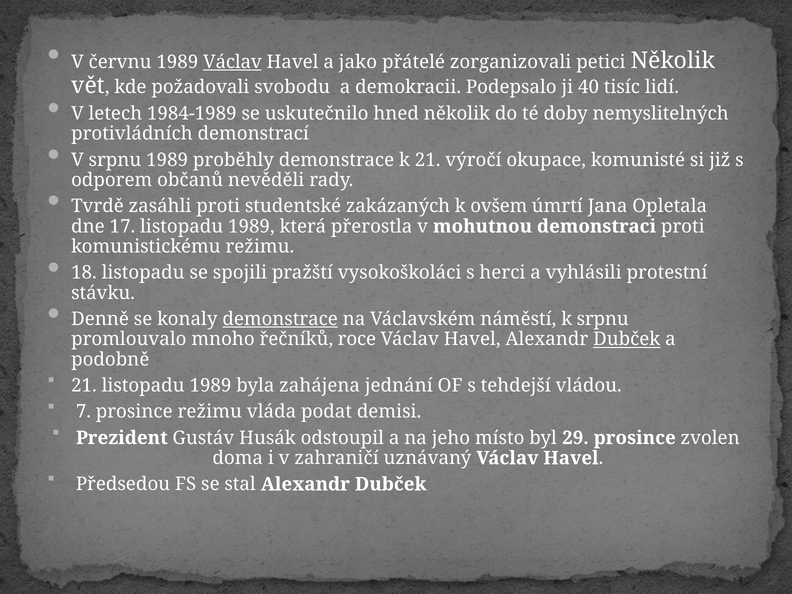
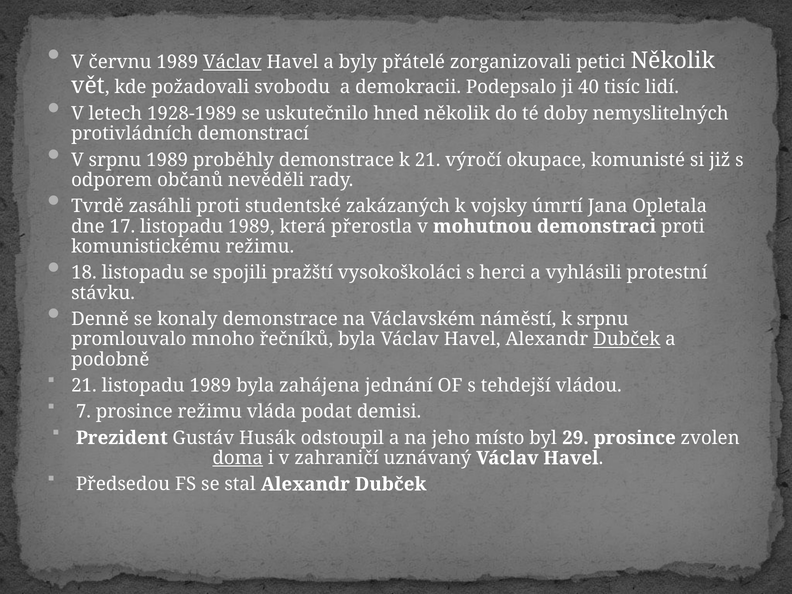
jako: jako -> byly (358, 62)
1984-1989: 1984-1989 -> 1928-1989 (192, 114)
ovšem: ovšem -> vojsky (499, 206)
demonstrace underline: present -> none (280, 319)
řečníků roce: roce -> byla (357, 339)
doma underline: none -> present (238, 458)
